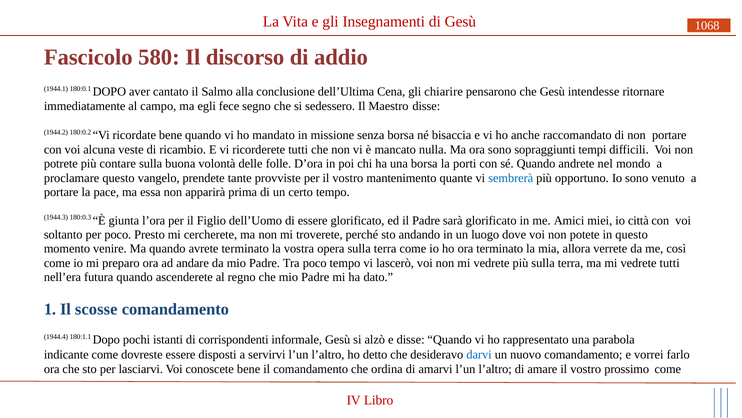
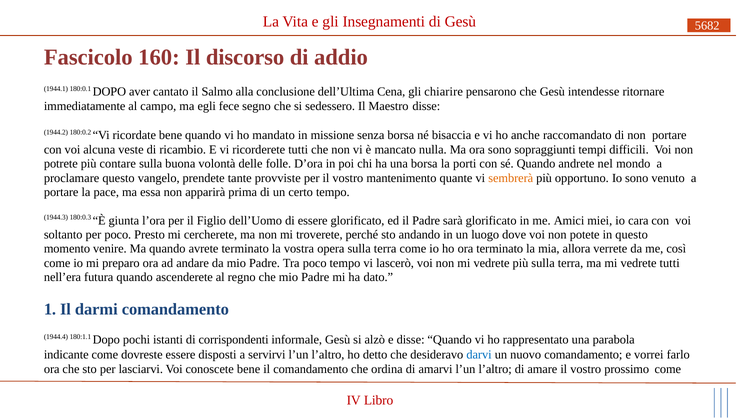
1068: 1068 -> 5682 (707, 26)
580: 580 -> 160 (159, 57)
sembrerà colour: blue -> orange (511, 178)
città: città -> cara (638, 221)
scosse: scosse -> darmi (96, 309)
